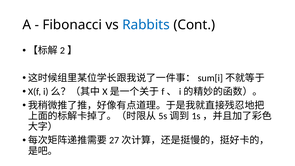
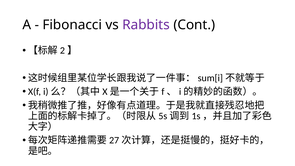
Rabbits colour: blue -> purple (146, 25)
